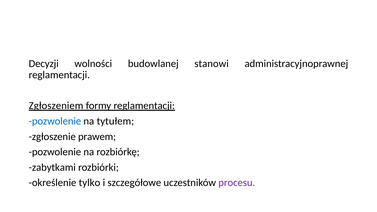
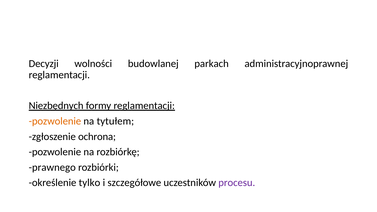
stanowi: stanowi -> parkach (212, 64)
Zgłoszeniem: Zgłoszeniem -> Niezbędnych (56, 106)
pozwolenie colour: blue -> orange (55, 121)
prawem: prawem -> ochrona (97, 137)
zabytkami: zabytkami -> prawnego (52, 167)
